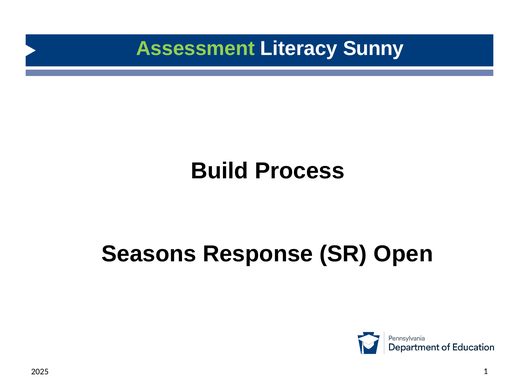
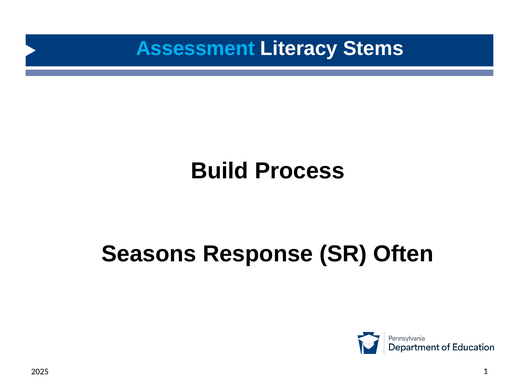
Assessment colour: light green -> light blue (195, 48)
Sunny: Sunny -> Stems (373, 48)
Open: Open -> Often (403, 254)
